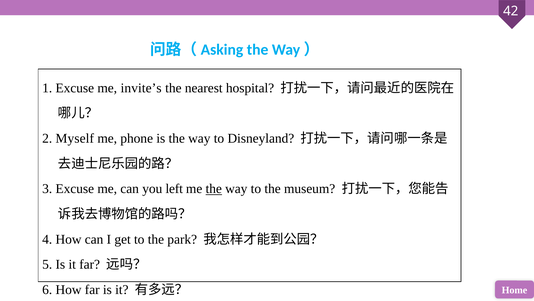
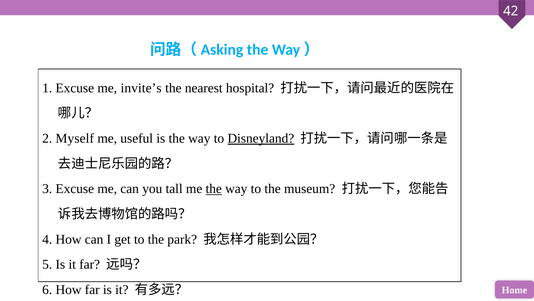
phone: phone -> useful (137, 138)
Disneyland underline: none -> present (261, 138)
left: left -> tall (174, 188)
